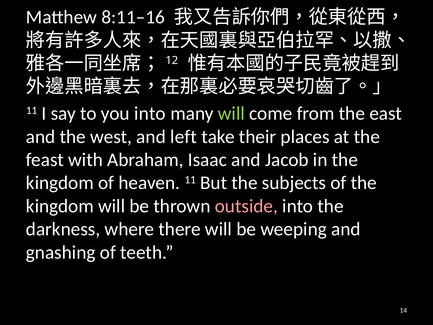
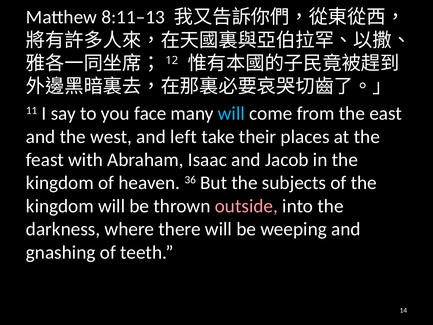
8:11–16: 8:11–16 -> 8:11–13 (133, 17)
you into: into -> face (150, 114)
will colour: light green -> light blue (231, 114)
heaven 11: 11 -> 36 (190, 180)
